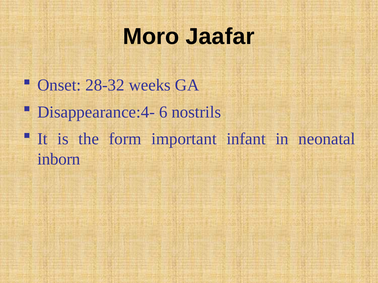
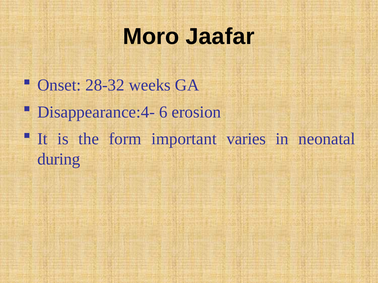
nostrils: nostrils -> erosion (196, 112)
infant: infant -> varies (246, 139)
inborn: inborn -> during (59, 159)
